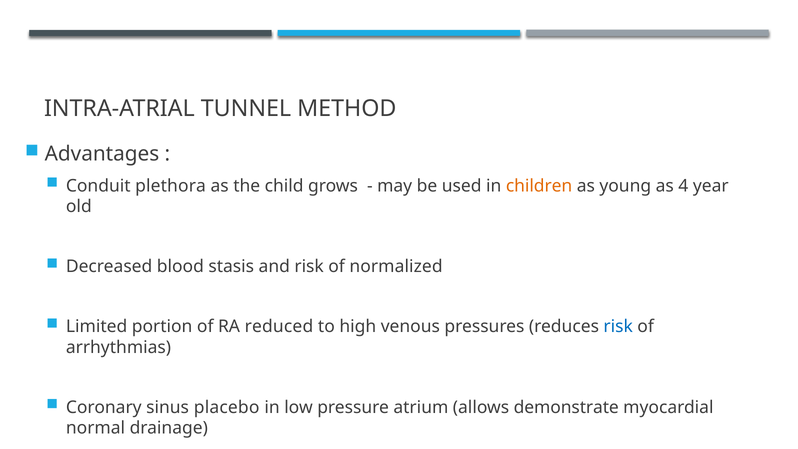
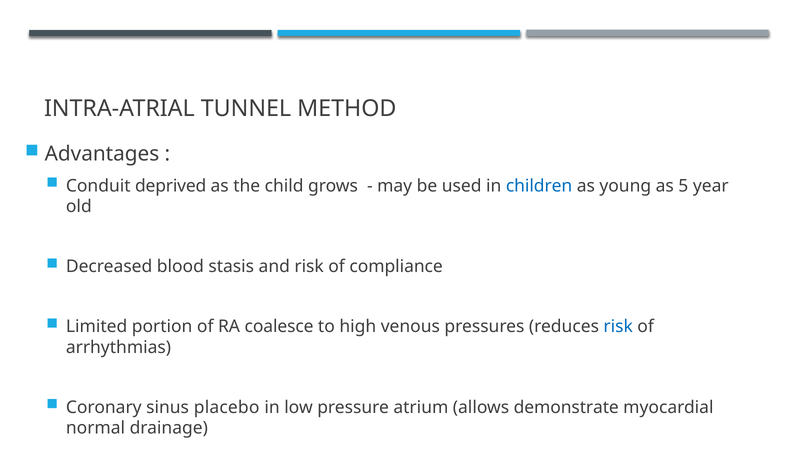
plethora: plethora -> deprived (171, 186)
children colour: orange -> blue (539, 186)
4: 4 -> 5 (683, 186)
normalized: normalized -> compliance (396, 267)
reduced: reduced -> coalesce (279, 326)
